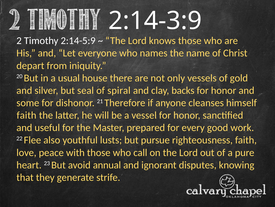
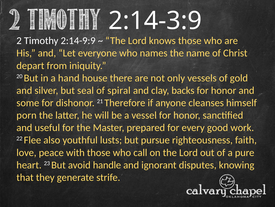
2:14-5:9: 2:14-5:9 -> 2:14-9:9 (78, 41)
usual: usual -> hand (69, 78)
faith: faith -> porn (27, 115)
annual: annual -> handle (107, 164)
